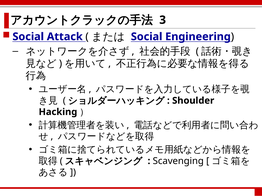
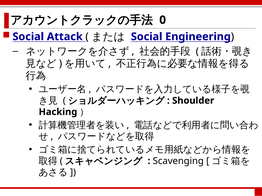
3: 3 -> 0 (163, 20)
